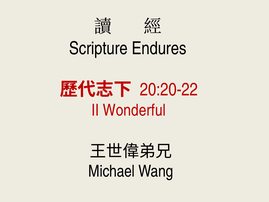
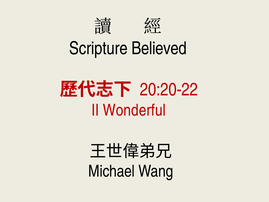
Endures: Endures -> Believed (159, 48)
